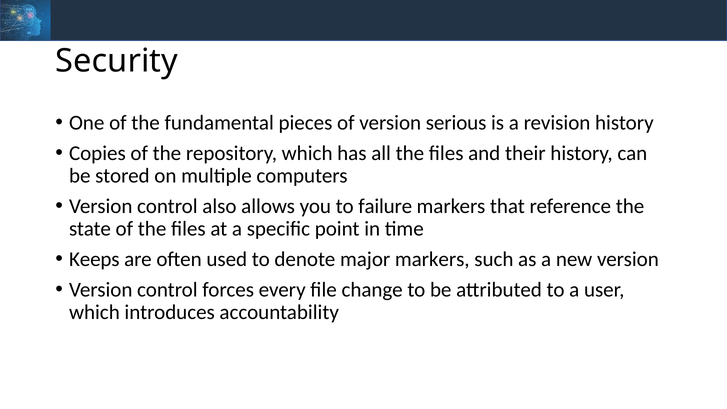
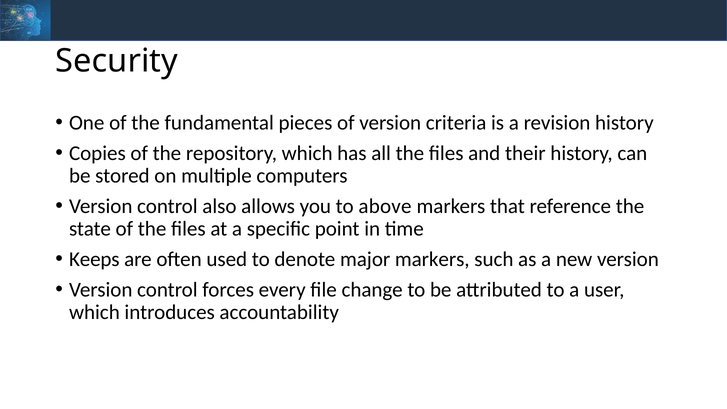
serious: serious -> criteria (456, 123)
failure: failure -> above (385, 206)
